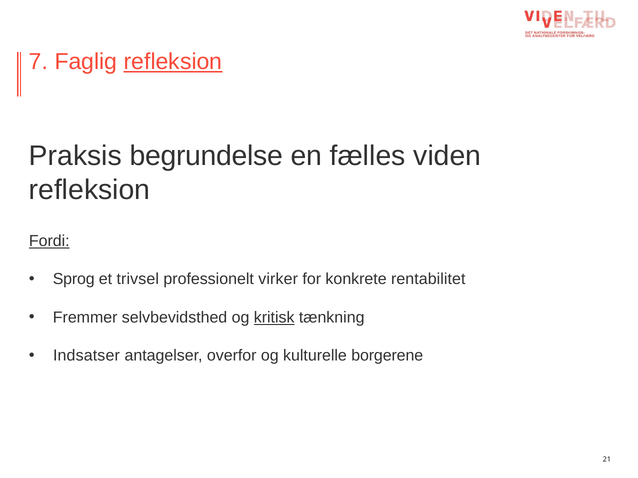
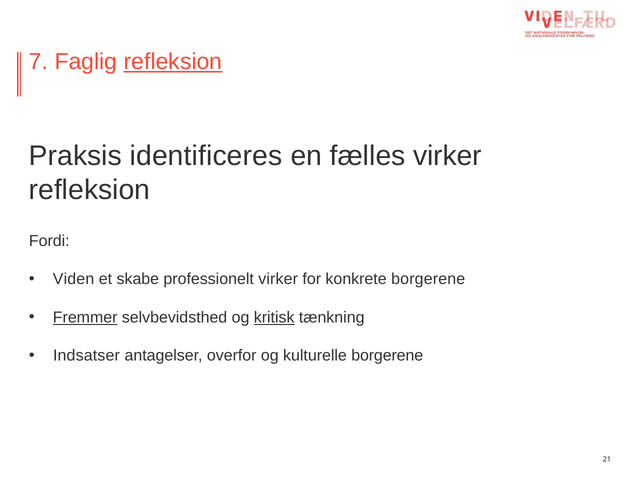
begrundelse: begrundelse -> identificeres (206, 156)
fælles viden: viden -> virker (447, 156)
Fordi underline: present -> none (49, 241)
Sprog: Sprog -> Viden (74, 280)
trivsel: trivsel -> skabe (138, 280)
konkrete rentabilitet: rentabilitet -> borgerene (428, 280)
Fremmer underline: none -> present (85, 318)
